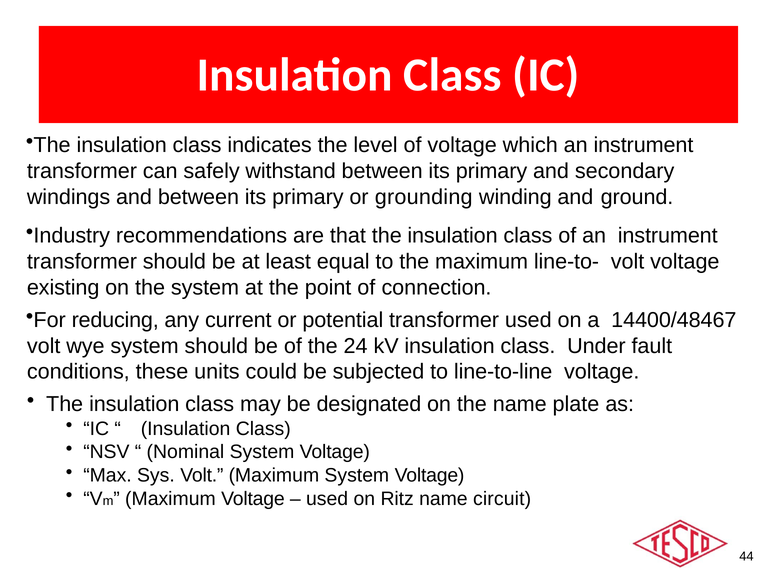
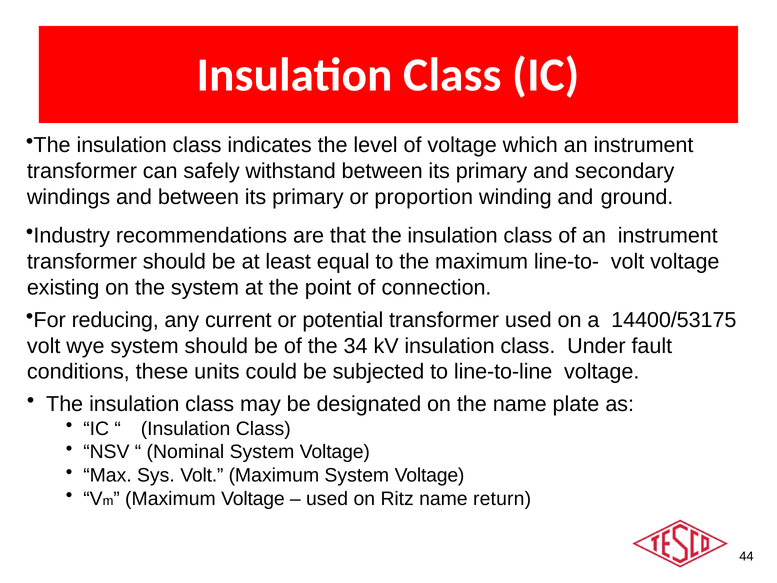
grounding: grounding -> proportion (424, 197)
14400/48467: 14400/48467 -> 14400/53175 (674, 320)
24: 24 -> 34 (356, 346)
circuit: circuit -> return (502, 498)
